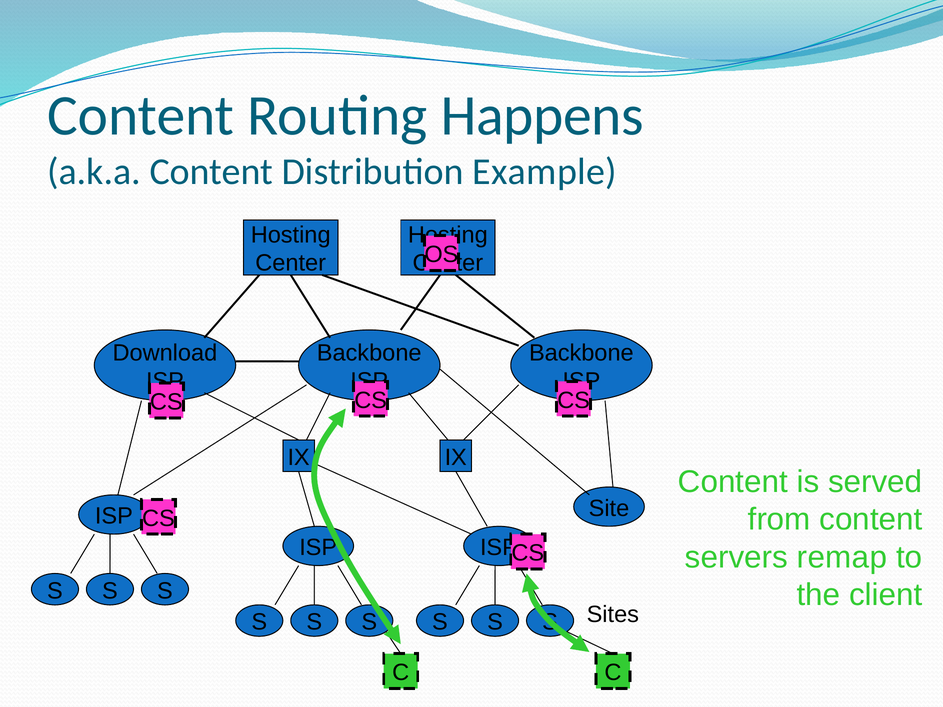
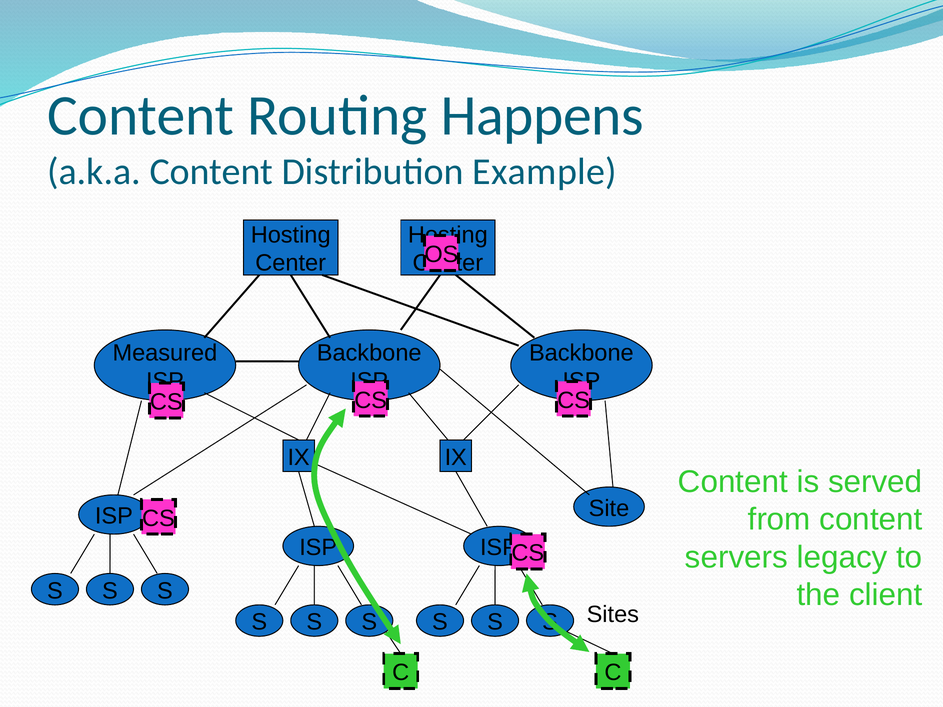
Download: Download -> Measured (165, 353)
remap: remap -> legacy (842, 557)
